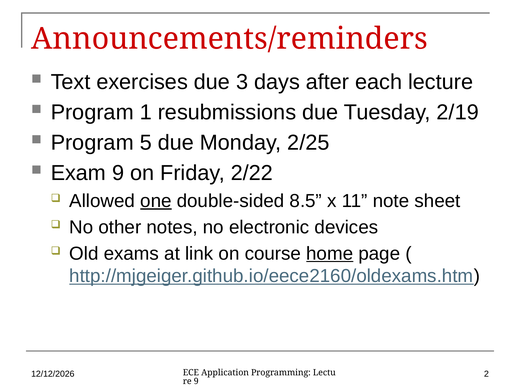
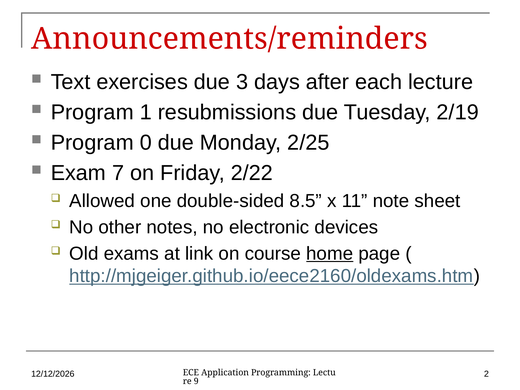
5: 5 -> 0 (146, 143)
Exam 9: 9 -> 7 (118, 173)
one underline: present -> none (156, 201)
